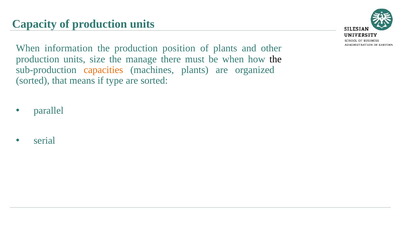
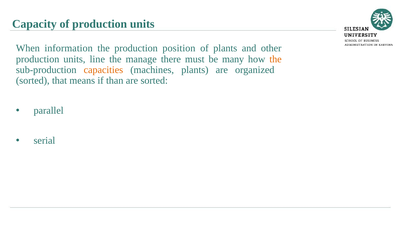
size: size -> line (97, 59)
be when: when -> many (233, 59)
the colour: black -> orange (276, 59)
type: type -> than (115, 81)
